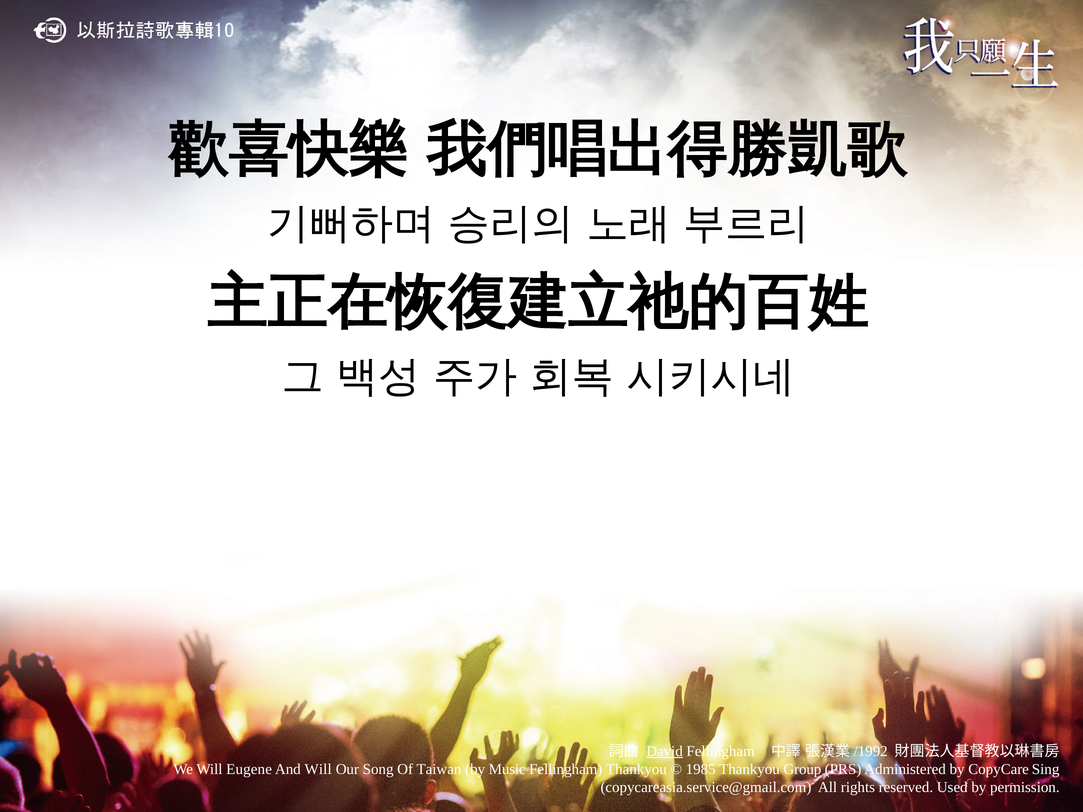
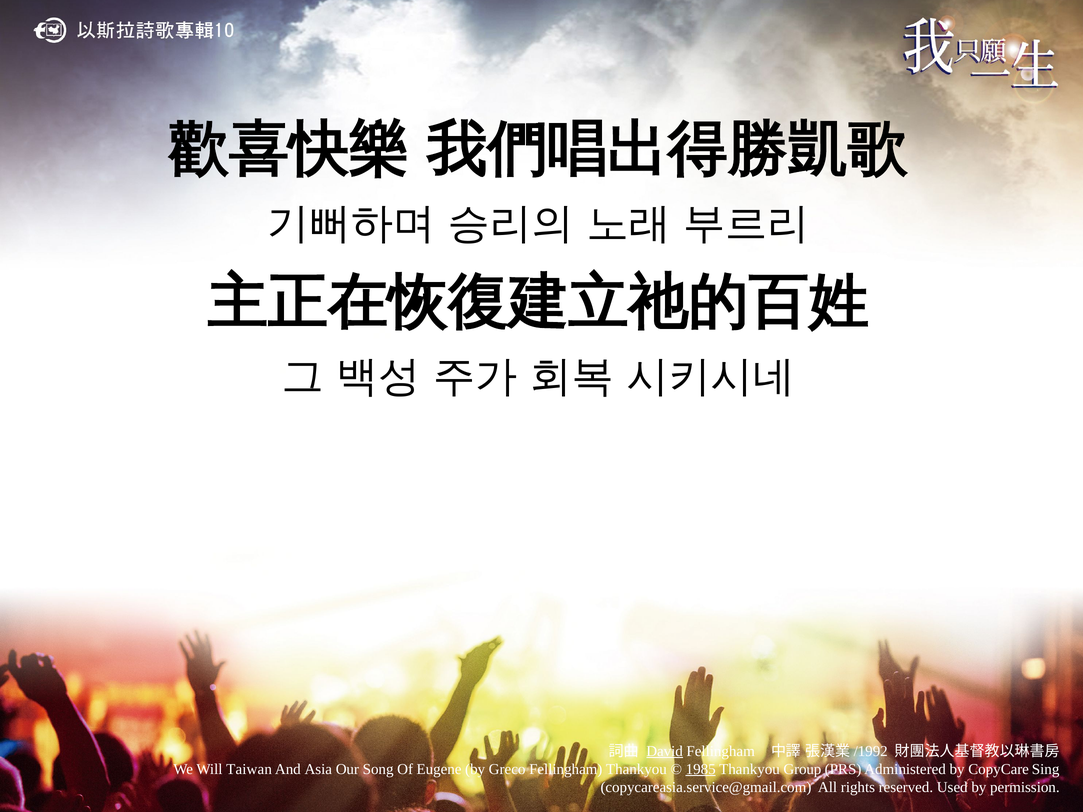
Eugene: Eugene -> Taiwan (249, 769)
And Will: Will -> Asia (318, 769)
Taiwan: Taiwan -> Eugene (439, 769)
Music: Music -> Greco (507, 769)
1985 underline: none -> present (701, 769)
